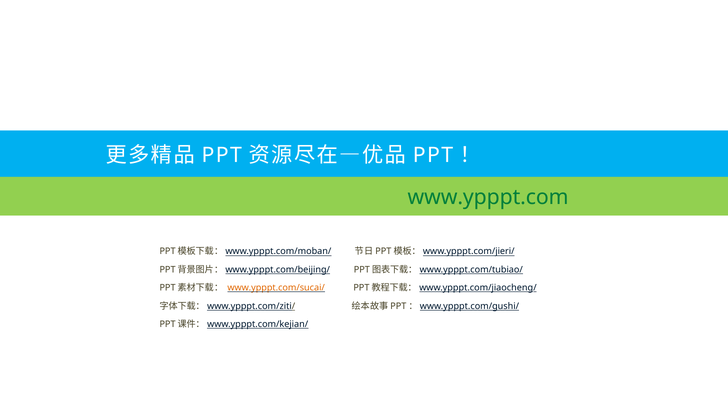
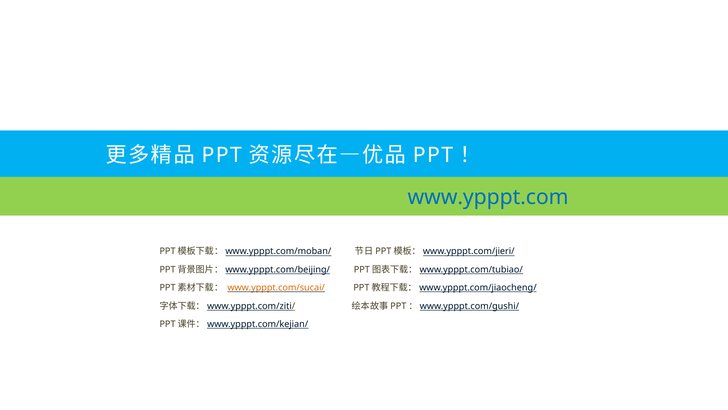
www.ypppt.com colour: green -> blue (488, 197)
